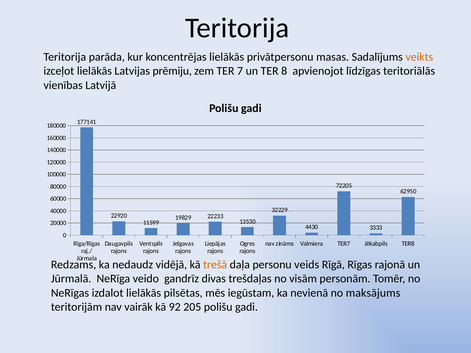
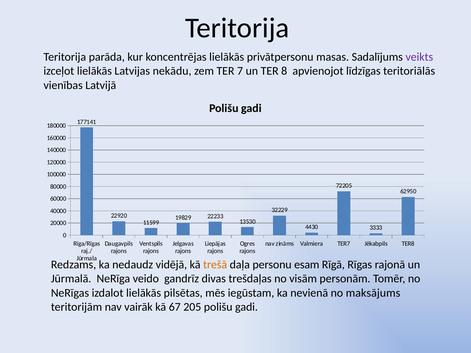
veikts colour: orange -> purple (419, 57)
prēmiju: prēmiju -> nekādu (172, 71)
veids: veids -> esam (307, 265)
92: 92 -> 67 (175, 307)
